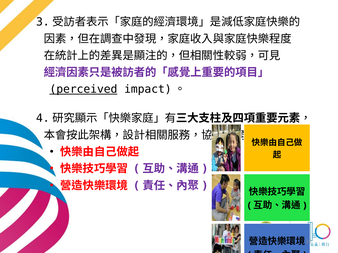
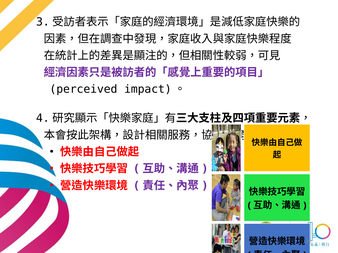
perceived underline: present -> none (83, 89)
